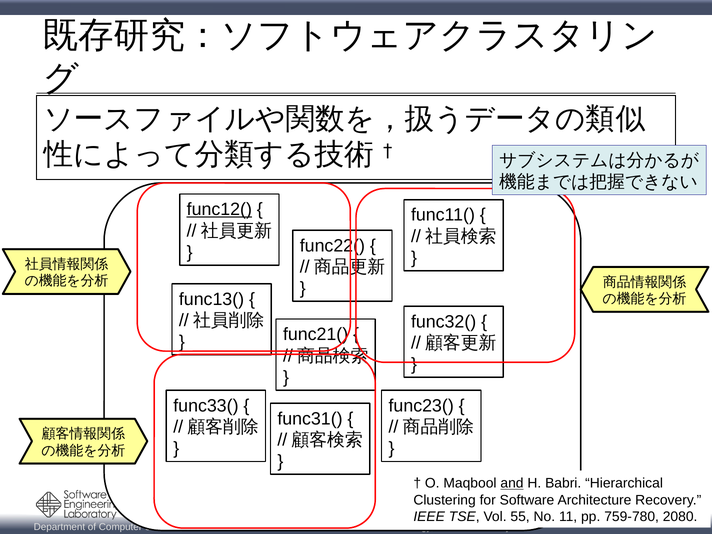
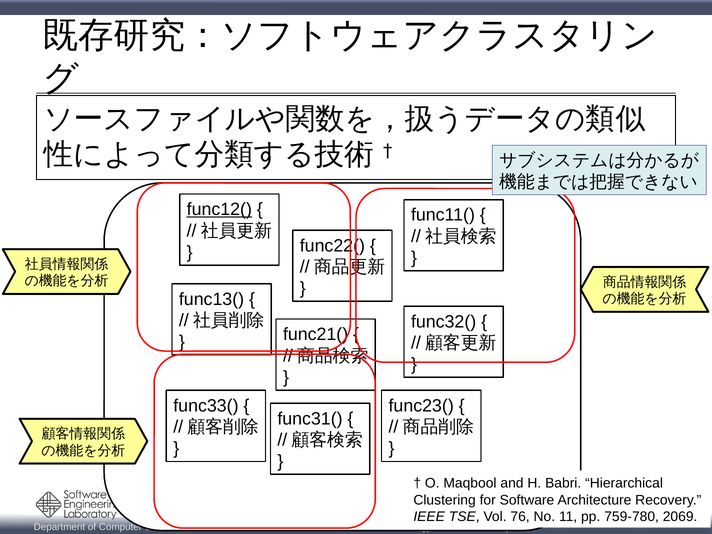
and underline: present -> none (512, 483)
55: 55 -> 76 (520, 517)
2080: 2080 -> 2069 (680, 517)
